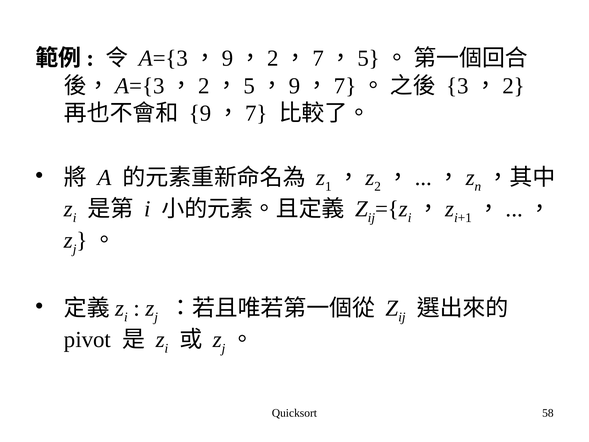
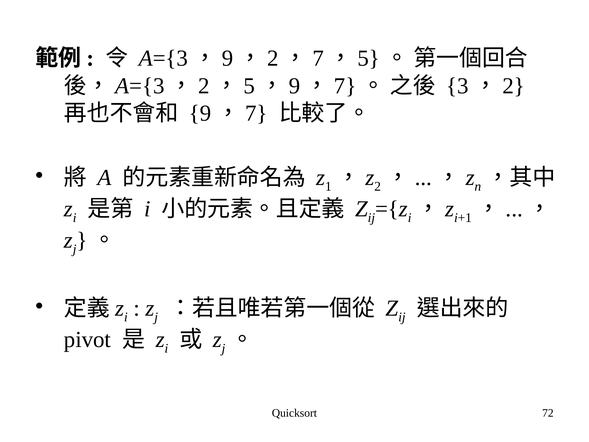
58: 58 -> 72 (548, 413)
